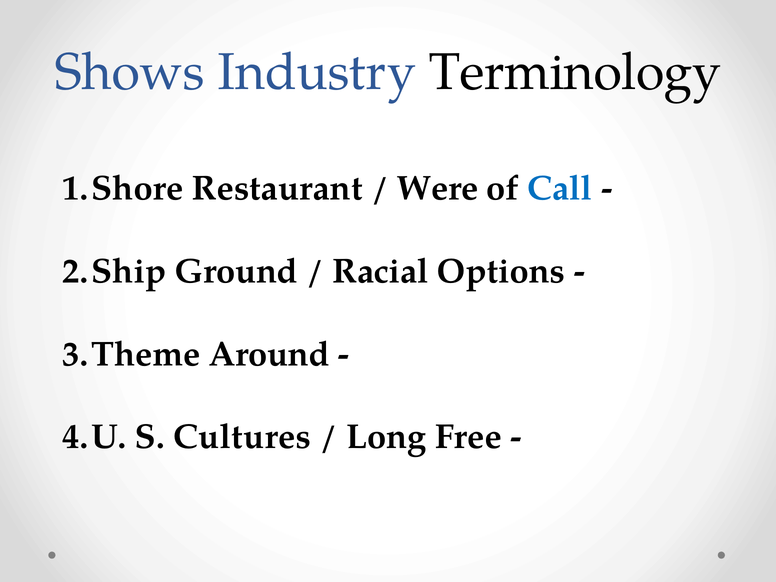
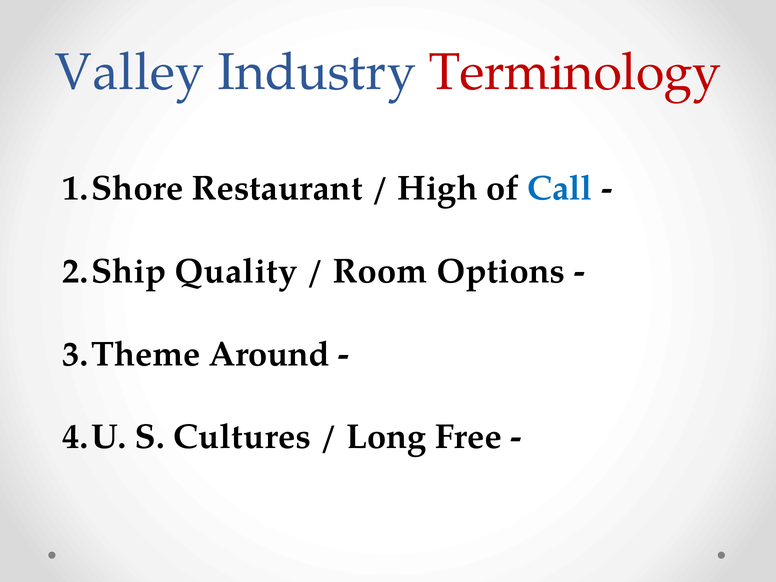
Shows: Shows -> Valley (129, 72)
Terminology colour: black -> red (575, 72)
Were: Were -> High (438, 189)
Ground: Ground -> Quality (236, 271)
Racial: Racial -> Room (380, 271)
